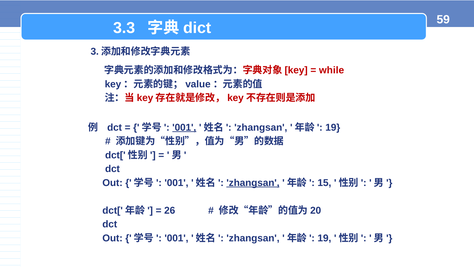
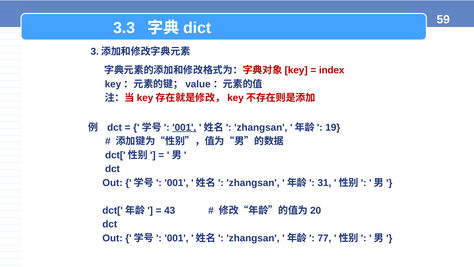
while: while -> index (332, 70)
zhangsan underline: present -> none (253, 183)
15: 15 -> 31 (324, 183)
26: 26 -> 43 (170, 210)
19: 19 -> 77 (324, 238)
